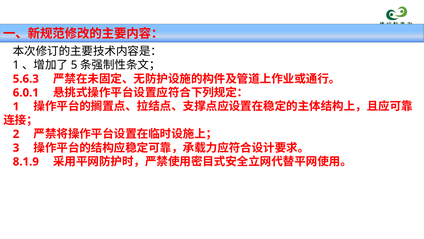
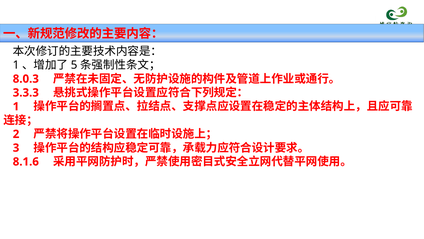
5.6.3: 5.6.3 -> 8.0.3 (26, 79)
6.0.1: 6.0.1 -> 3.3.3 (26, 93)
8.1.9: 8.1.9 -> 8.1.6 (26, 161)
